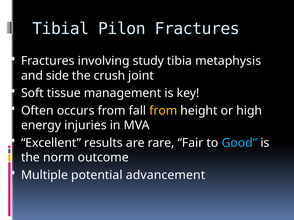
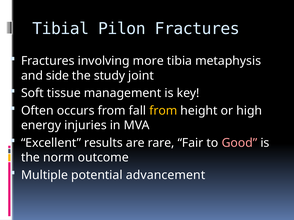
study: study -> more (148, 61)
crush: crush -> study (109, 76)
Good colour: light blue -> pink (239, 143)
